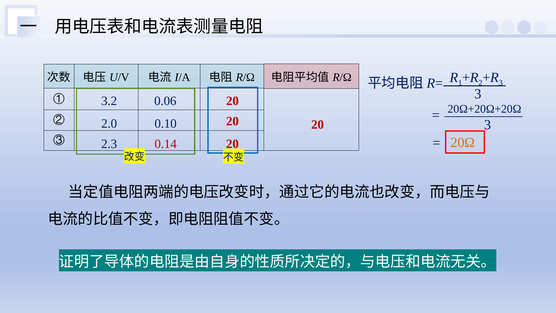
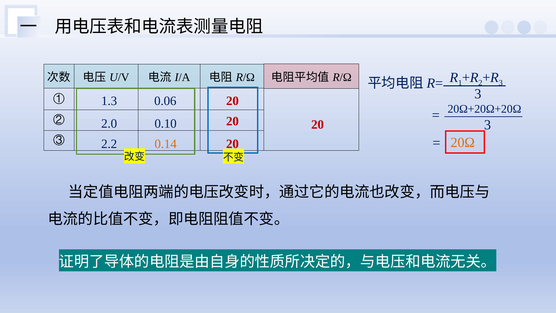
3.2: 3.2 -> 1.3 (109, 101)
2.3: 2.3 -> 2.2 (109, 144)
0.14 colour: red -> orange (166, 144)
